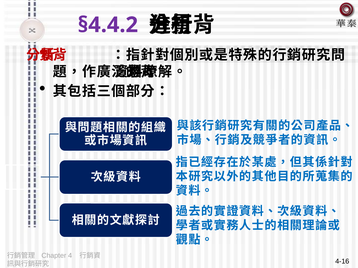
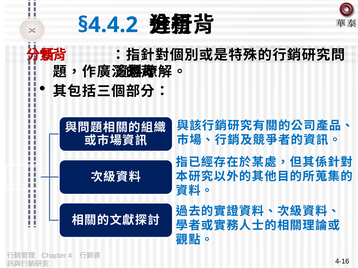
§4.4.2 colour: purple -> blue (108, 25)
